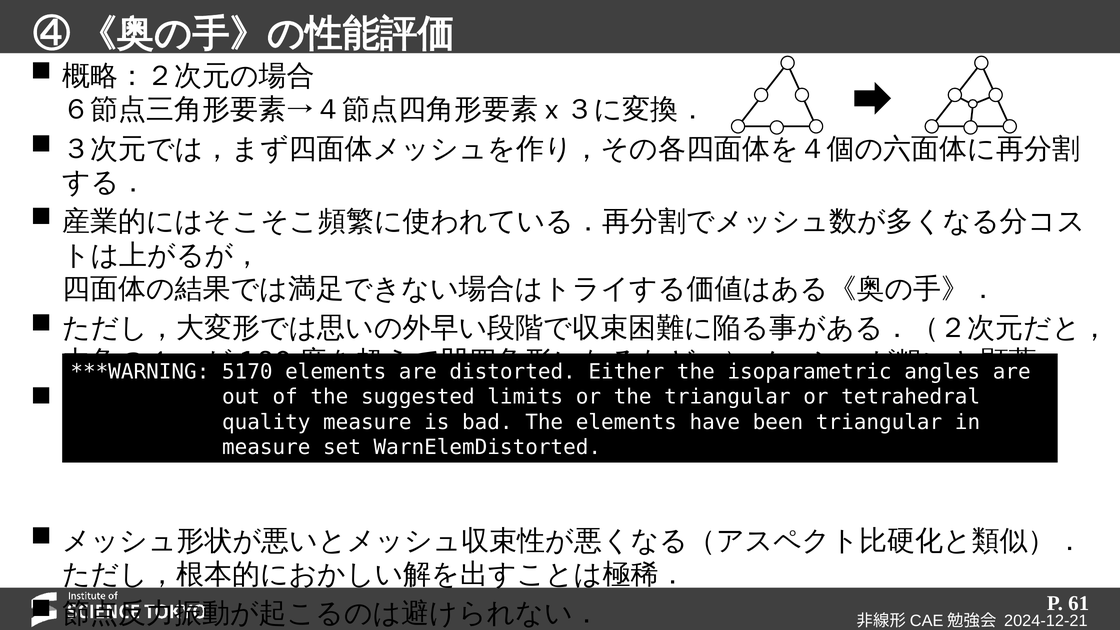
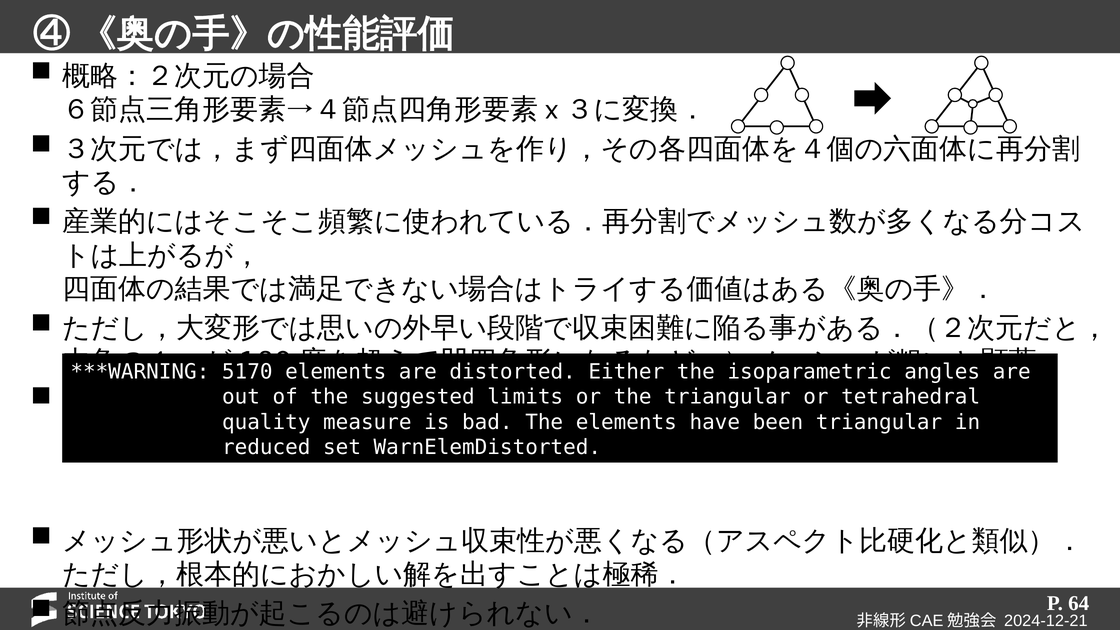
measure: measure -> reduced (266, 447)
61: 61 -> 64 (1079, 603)
